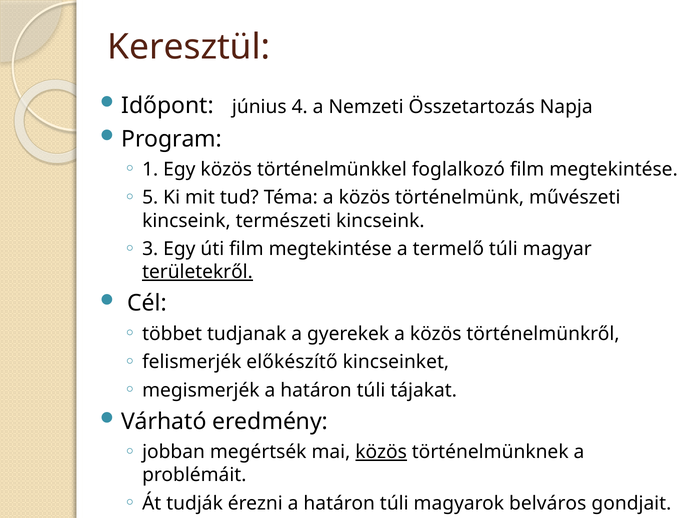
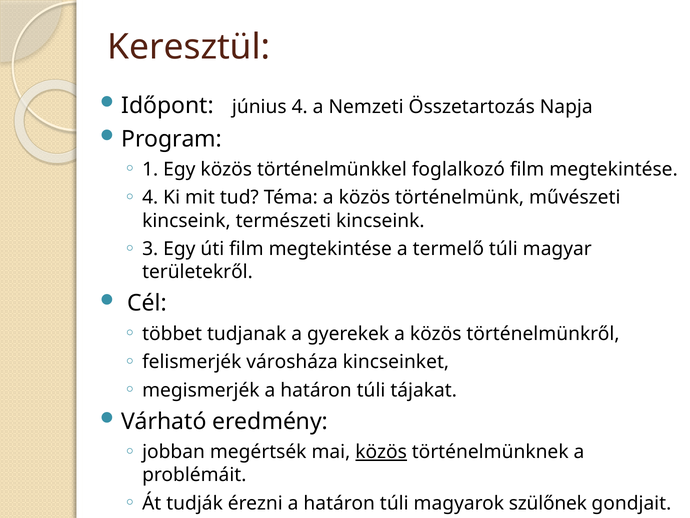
5: 5 -> 4 (150, 197)
területekről underline: present -> none (197, 272)
előkészítő: előkészítő -> városháza (292, 362)
belváros: belváros -> szülőnek (548, 503)
